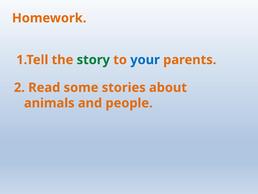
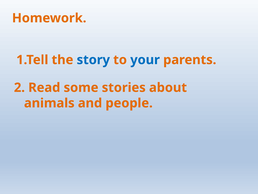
story colour: green -> blue (93, 60)
